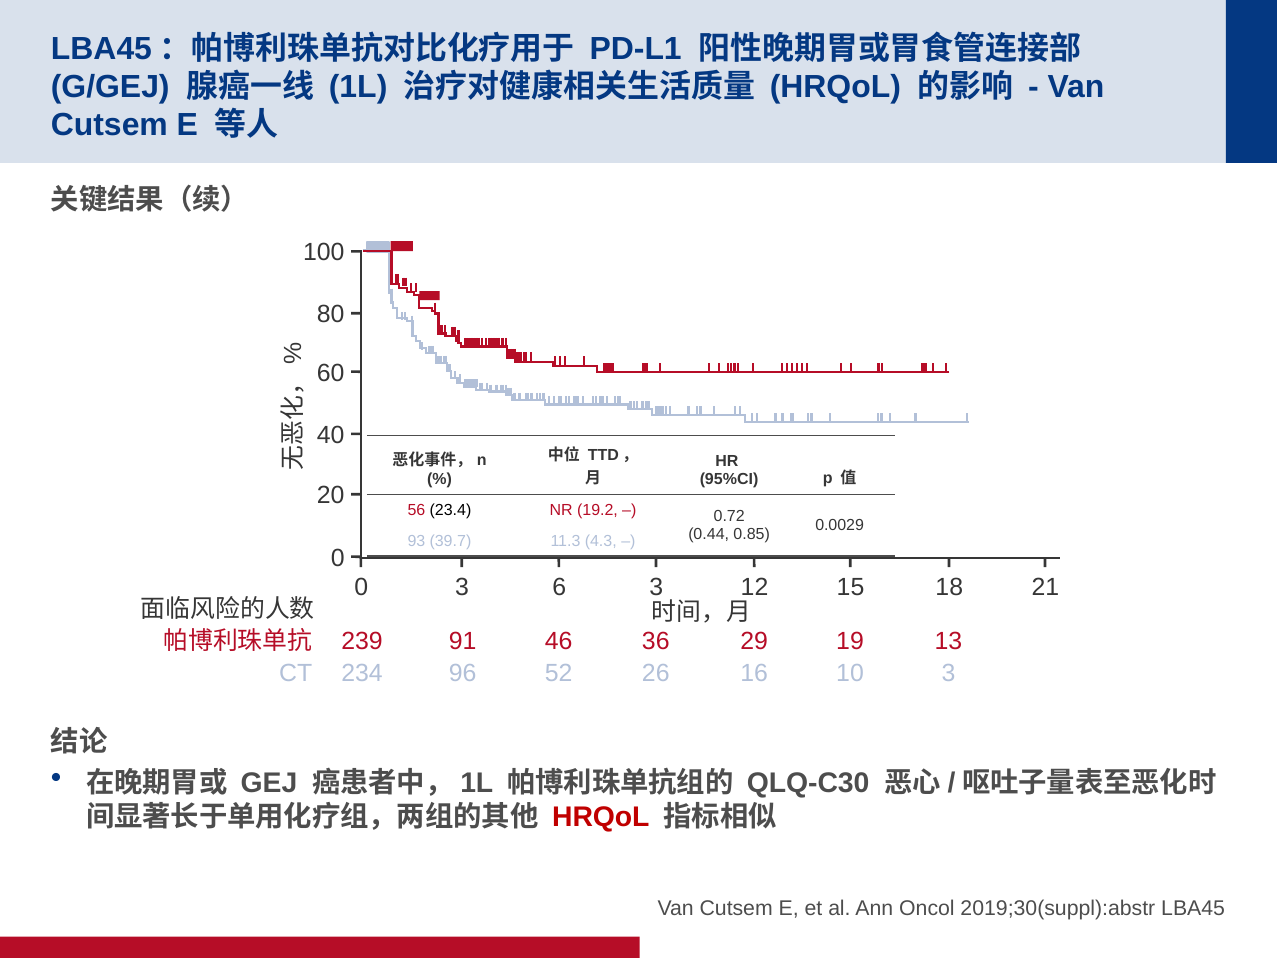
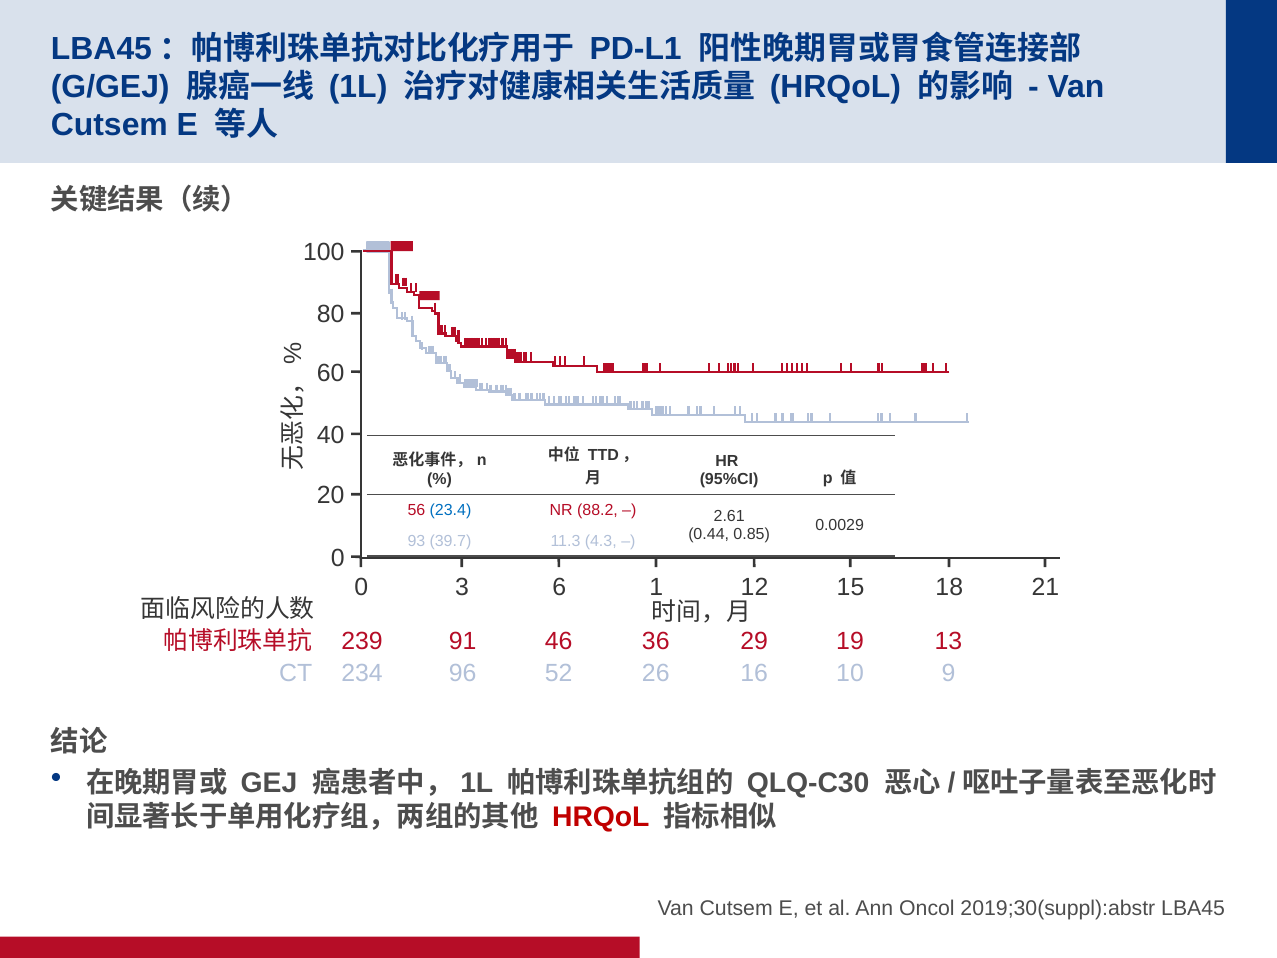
23.4 colour: black -> blue (451, 510)
19.2: 19.2 -> 88.2 (597, 510)
0.72: 0.72 -> 2.61 (729, 516)
6 3: 3 -> 1 (656, 587)
10 3: 3 -> 9 (948, 673)
